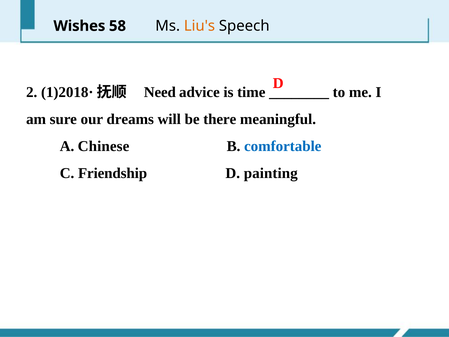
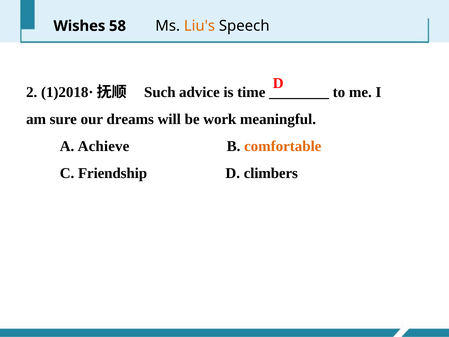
Need: Need -> Such (160, 92)
there: there -> work (220, 119)
Chinese: Chinese -> Achieve (104, 146)
comfortable colour: blue -> orange (283, 146)
painting: painting -> climbers (271, 173)
